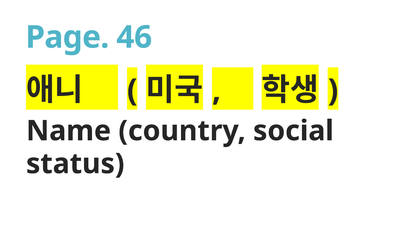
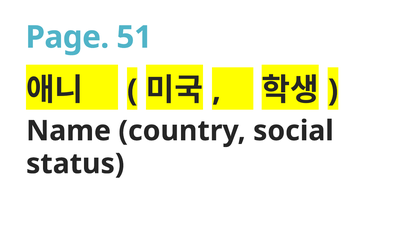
46: 46 -> 51 (134, 37)
